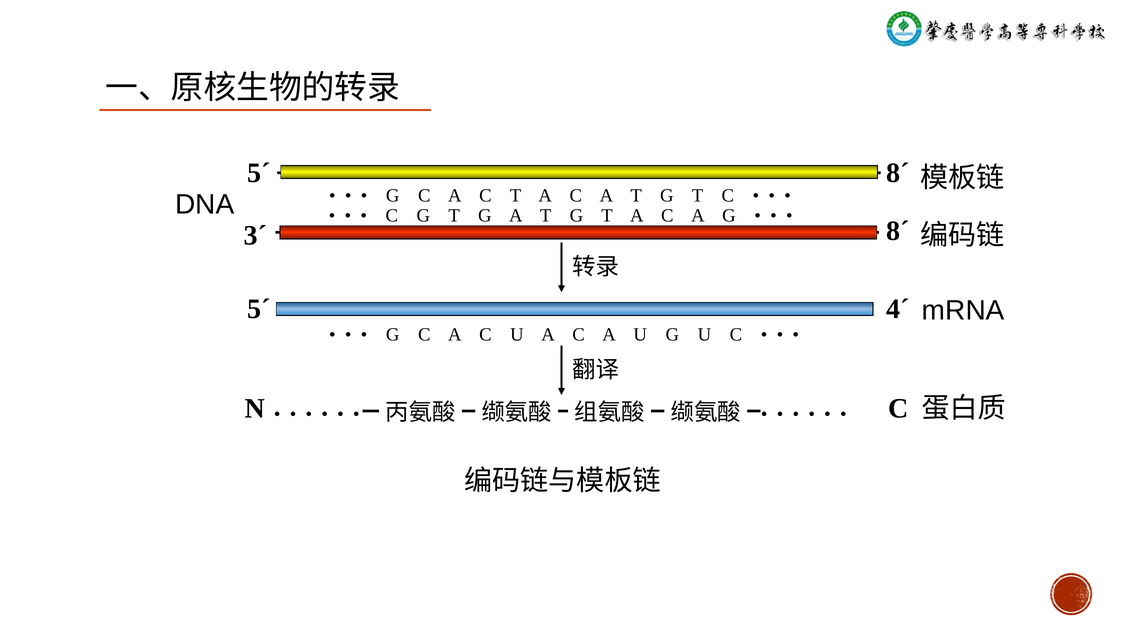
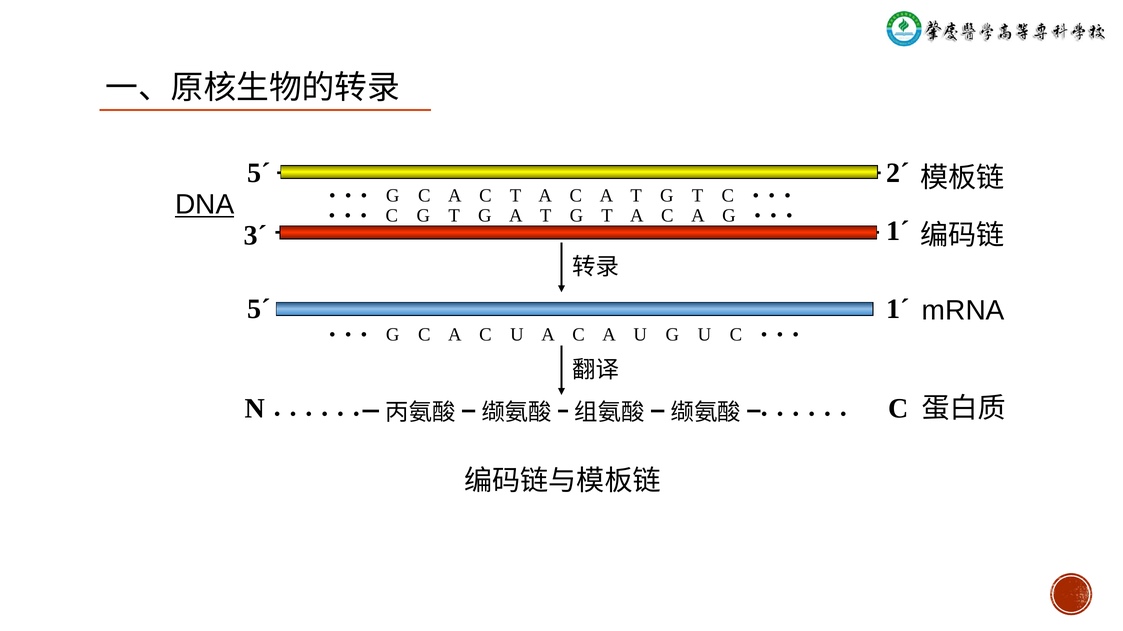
5´ 8´: 8´ -> 2´ (898, 173)
DNA underline: none -> present (205, 205)
3´ 8´: 8´ -> 1´ (898, 231)
5´ 4´: 4´ -> 1´ (898, 310)
